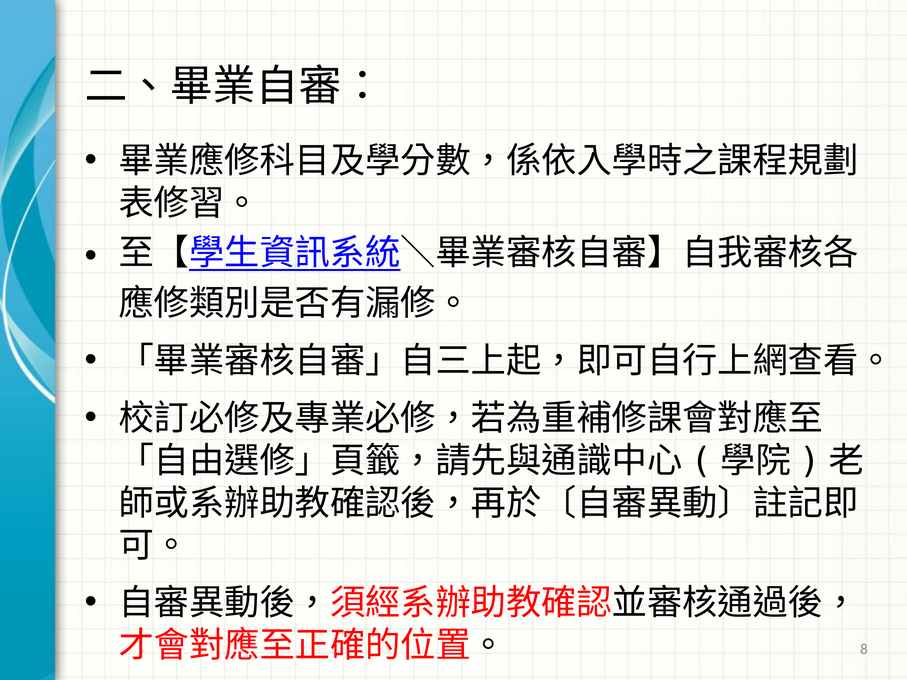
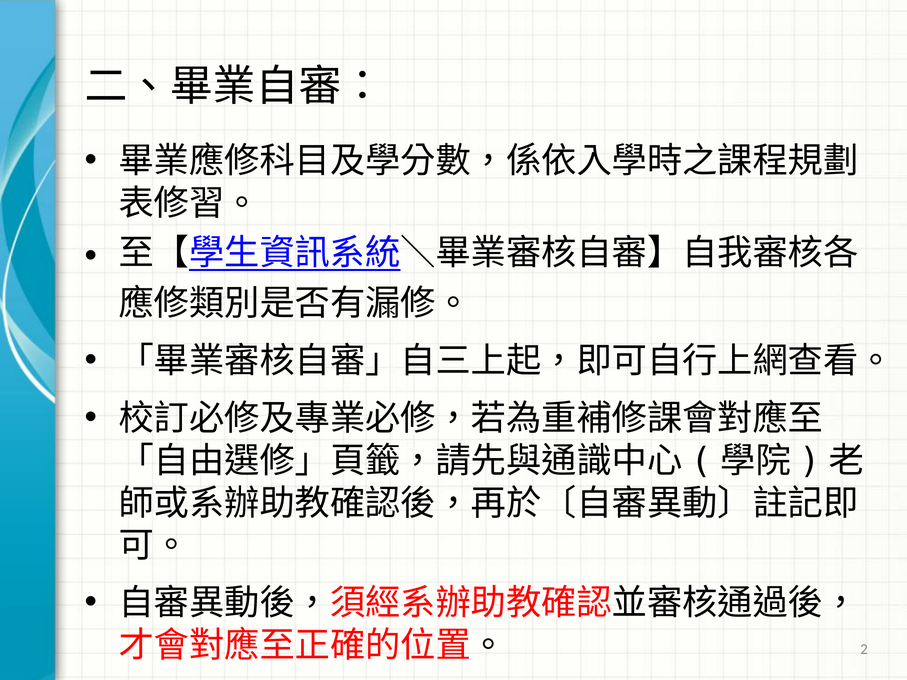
8: 8 -> 2 (864, 649)
